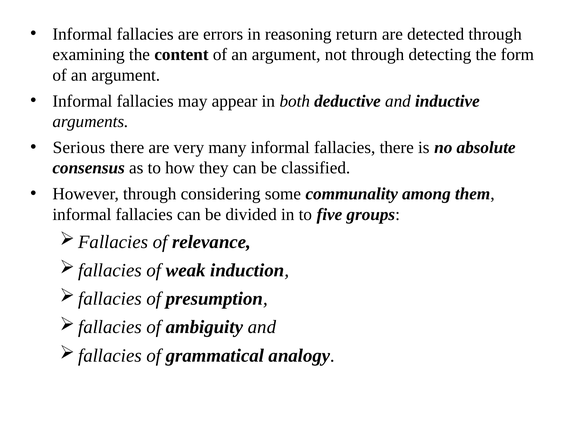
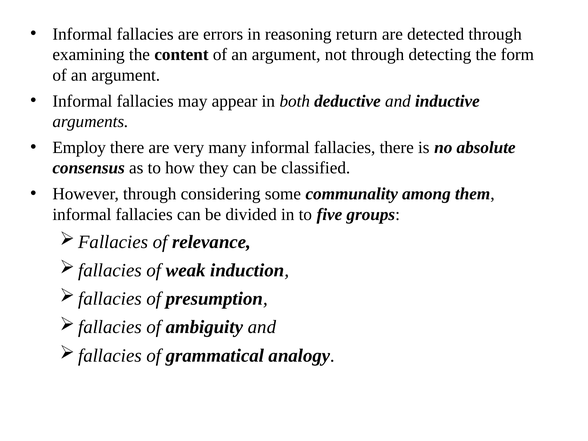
Serious: Serious -> Employ (79, 147)
